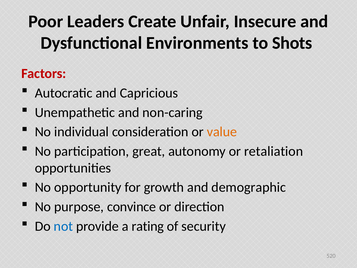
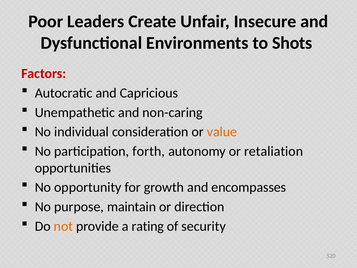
great: great -> forth (149, 151)
demographic: demographic -> encompasses (249, 187)
convince: convince -> maintain (132, 207)
not colour: blue -> orange (63, 226)
